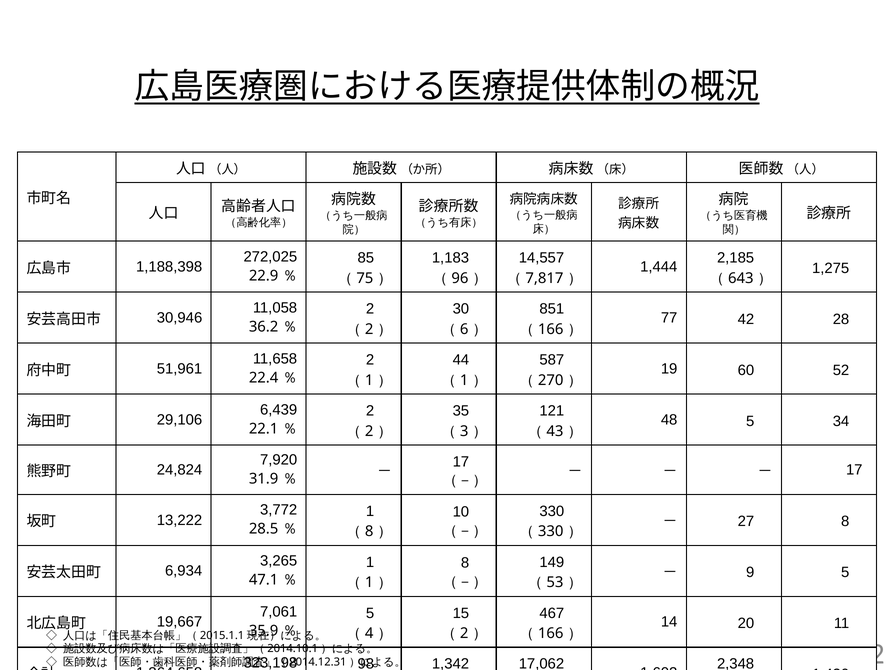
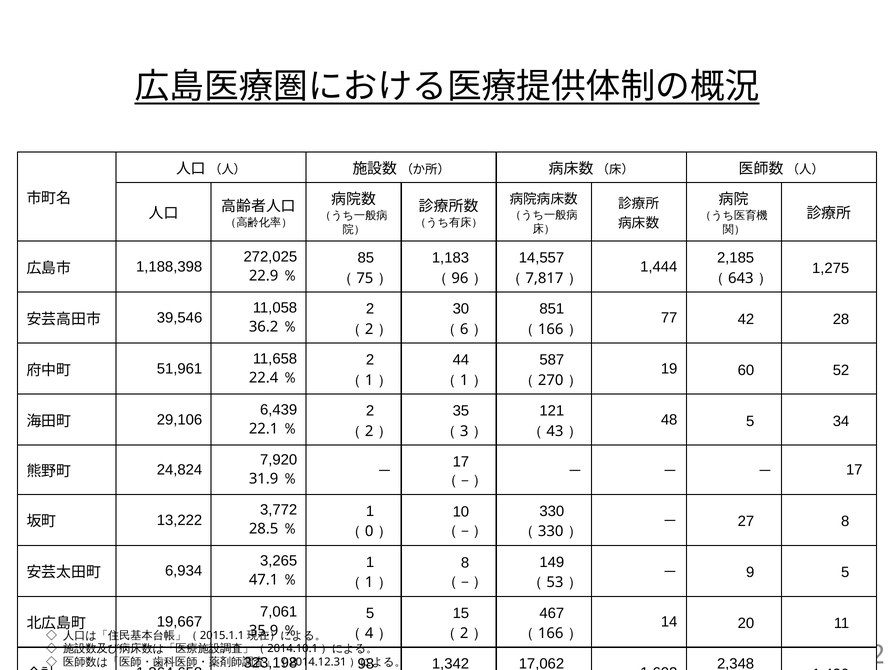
30,946: 30,946 -> 39,546 (180, 318)
8: 8 -> 0 (369, 532)
